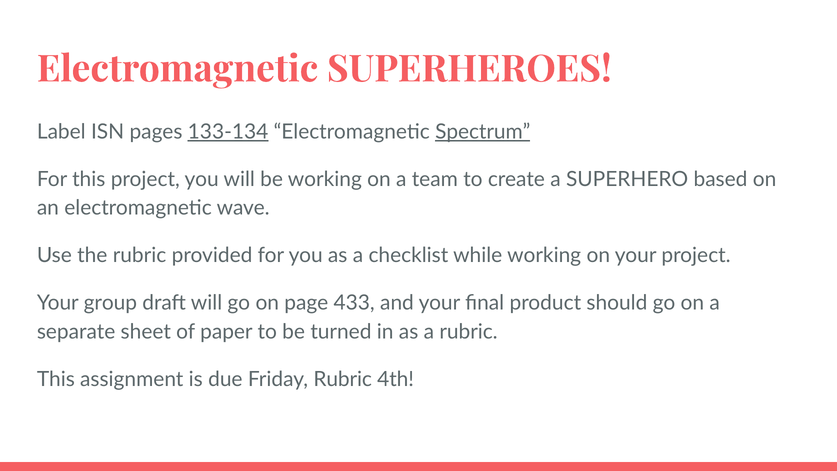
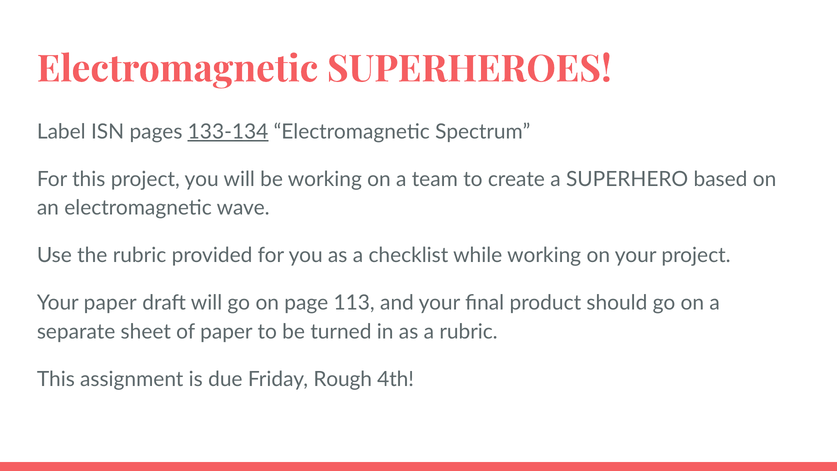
Spectrum underline: present -> none (483, 132)
Your group: group -> paper (110, 303)
433: 433 -> 113 (354, 303)
Friday Rubric: Rubric -> Rough (343, 379)
